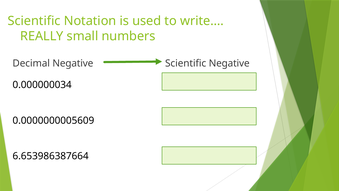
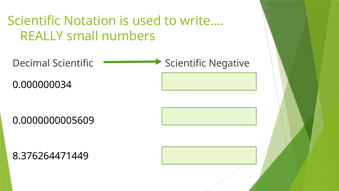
Decimal Negative: Negative -> Scientific (73, 63)
6.653986387664: 6.653986387664 -> 8.376264471449 (51, 156)
